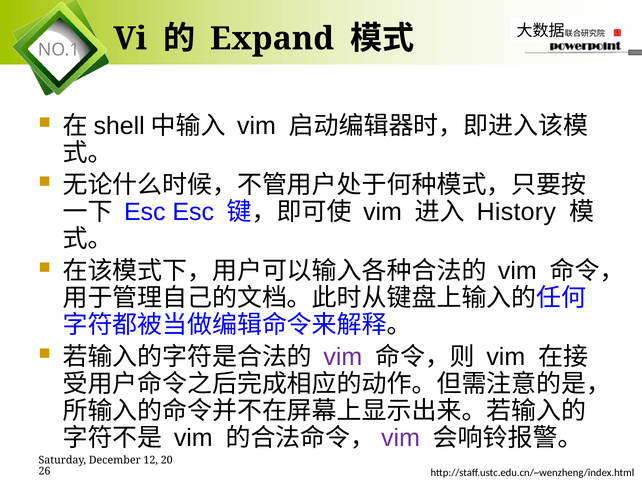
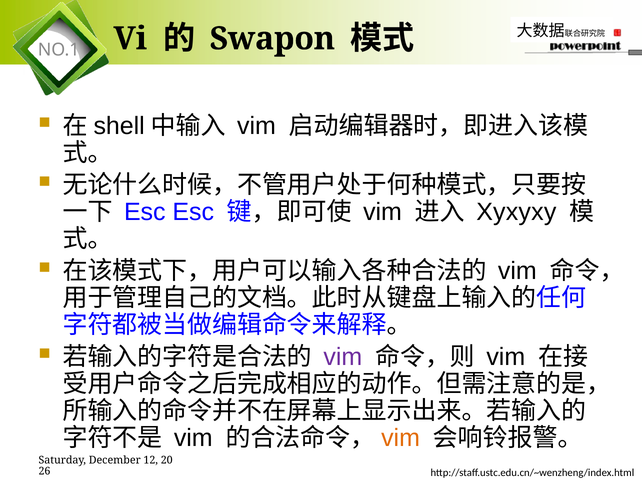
Expand: Expand -> Swapon (272, 39)
History: History -> Xyxyxy (516, 212)
vim colour: purple -> orange (401, 438)
